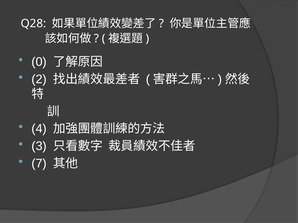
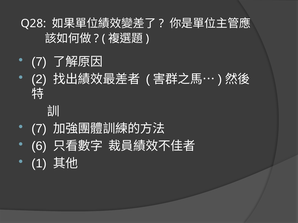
0: 0 -> 7 (39, 62)
4: 4 -> 7 (39, 129)
3: 3 -> 6 (39, 146)
7: 7 -> 1 (39, 164)
